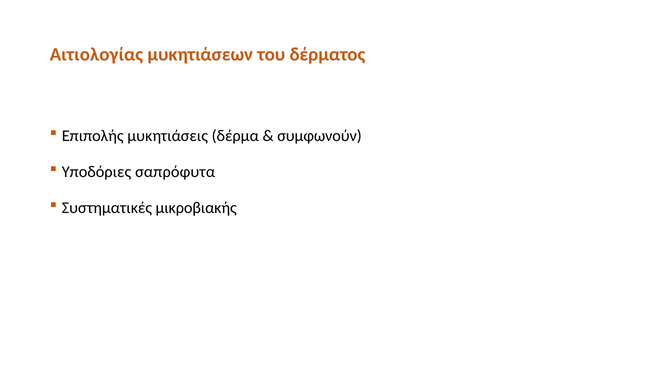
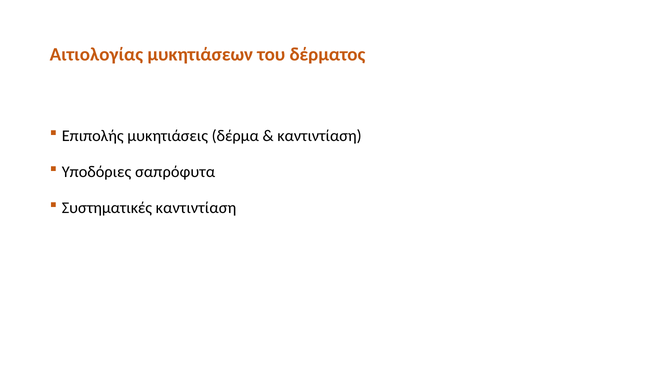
συμφωνούν: συμφωνούν -> καντιντίαση (319, 136)
Συστηματικές μικροβιακής: μικροβιακής -> καντιντίαση (196, 208)
